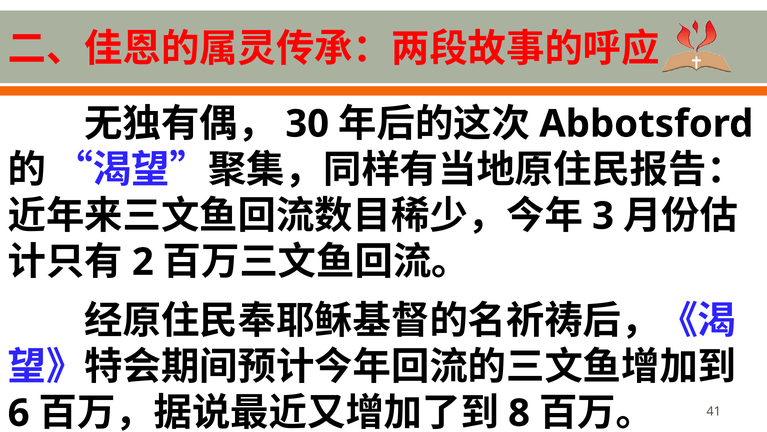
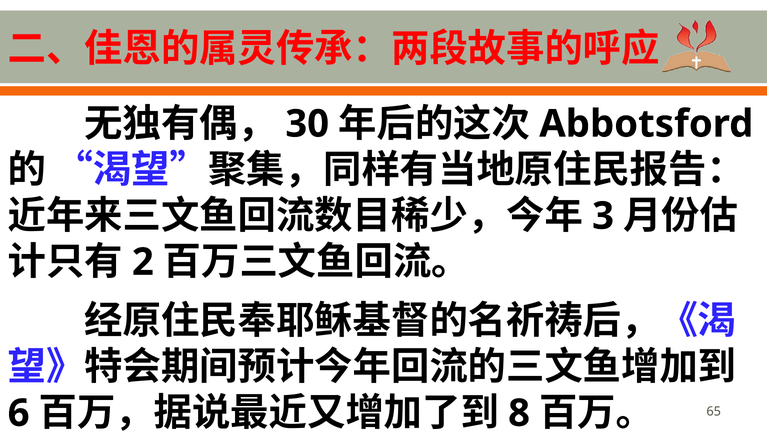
41: 41 -> 65 (714, 411)
